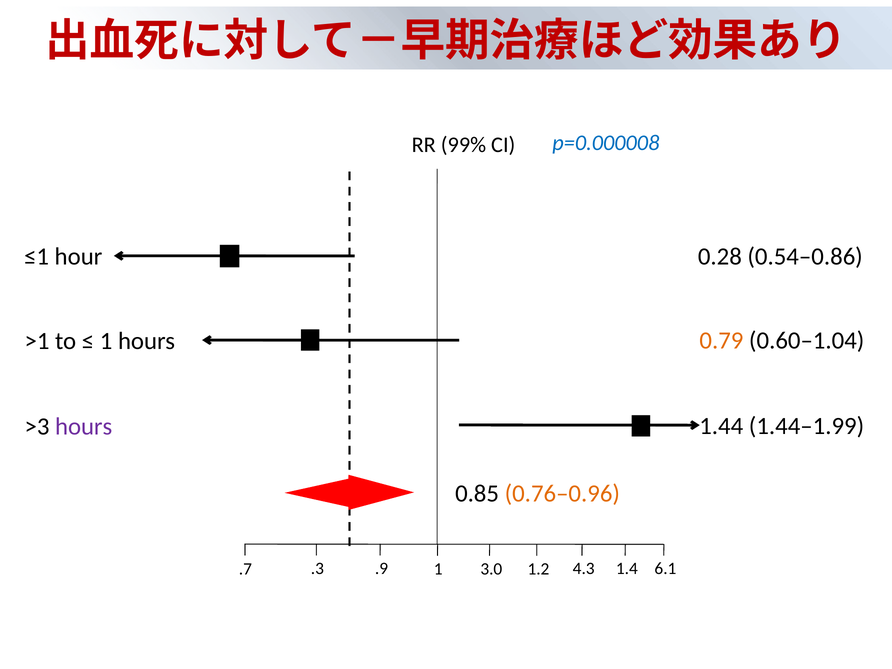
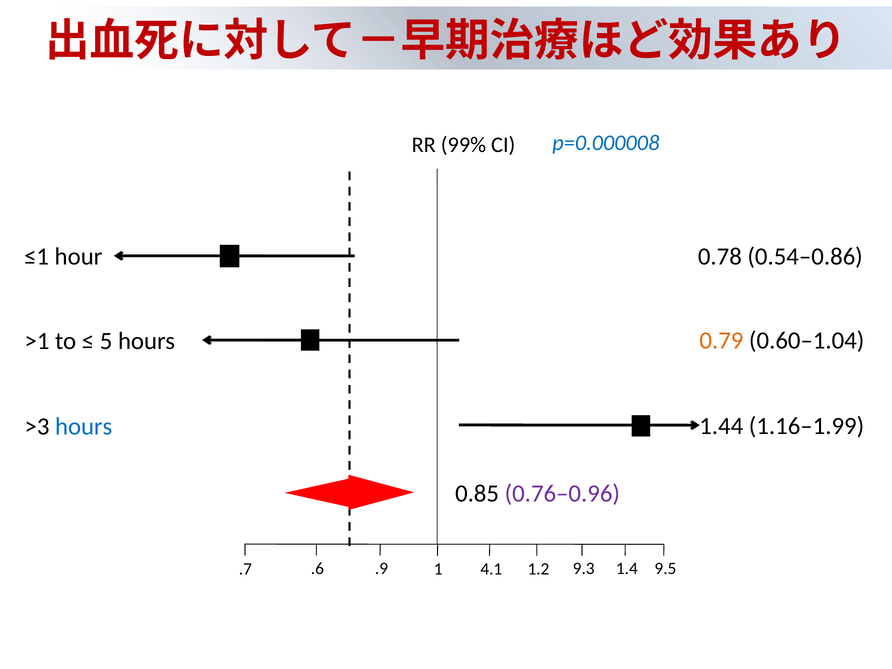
0.28: 0.28 -> 0.78 (720, 257)
1: 1 -> 5 (106, 341)
hours colour: purple -> blue (84, 427)
1.44–1.99: 1.44–1.99 -> 1.16–1.99 (807, 426)
0.76–0.96 colour: orange -> purple (562, 493)
.3: .3 -> .6 (317, 568)
3.0: 3.0 -> 4.1 (491, 569)
4.3: 4.3 -> 9.3 (584, 569)
6.1: 6.1 -> 9.5 (665, 569)
